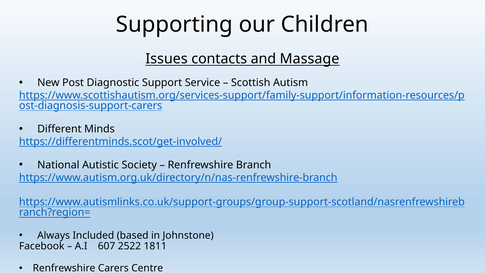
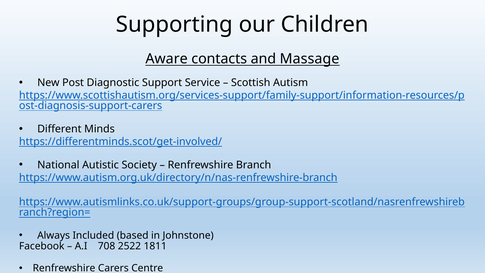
Issues: Issues -> Aware (167, 59)
607: 607 -> 708 (107, 246)
